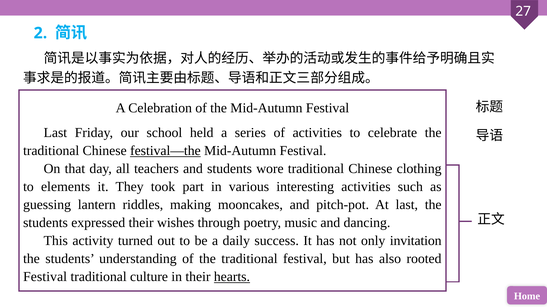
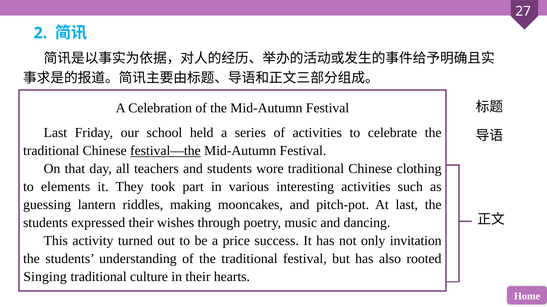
daily: daily -> price (236, 241)
Festival: Festival -> Singing (45, 277)
hearts underline: present -> none (232, 277)
